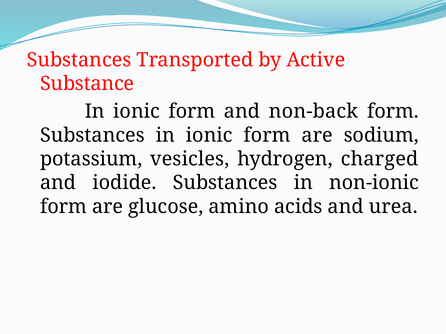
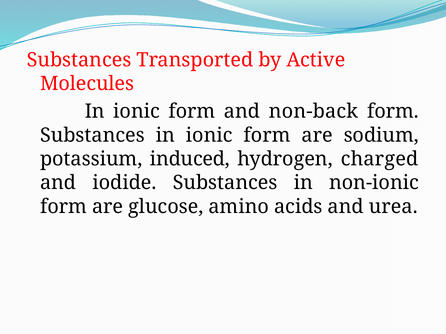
Substance: Substance -> Molecules (87, 84)
vesicles: vesicles -> induced (190, 159)
